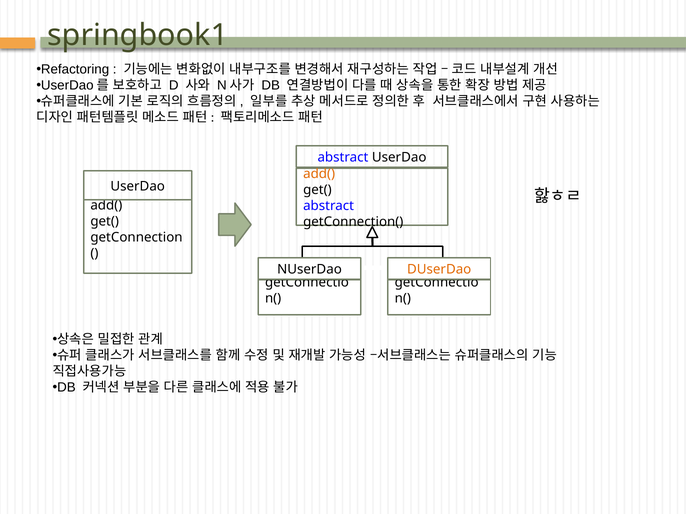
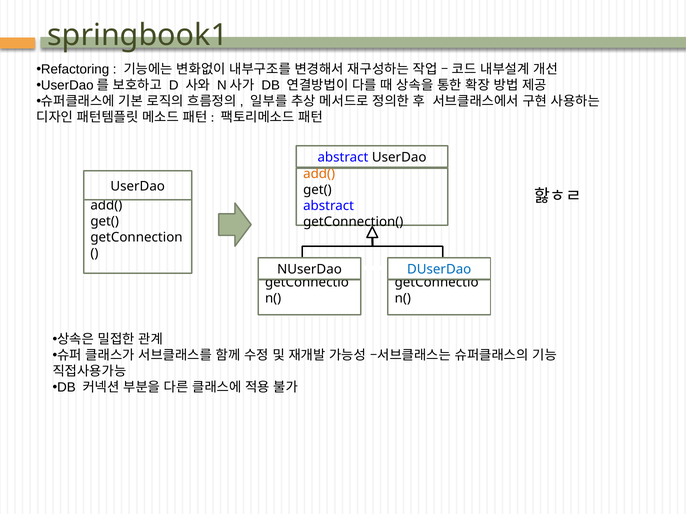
DUserDao colour: orange -> blue (439, 270)
